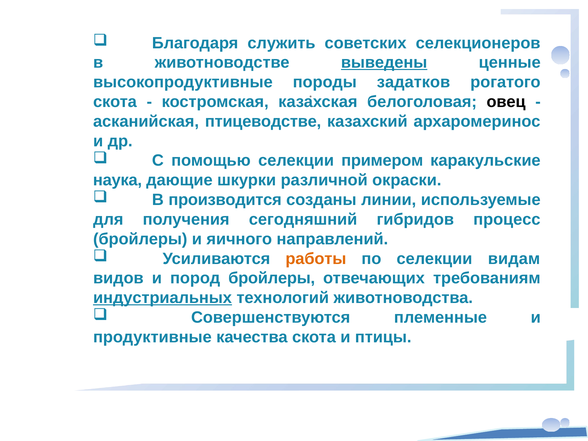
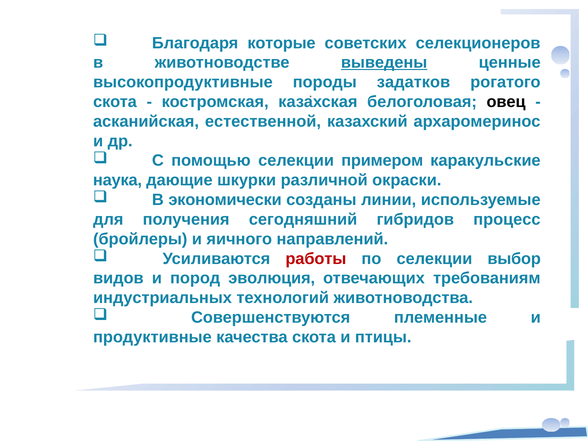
служить: служить -> которые (281, 43)
птицеводстве: птицеводстве -> естественной (263, 121)
производится: производится -> экономически (225, 200)
работы colour: orange -> red (316, 259)
видам: видам -> выбор (514, 259)
пород бройлеры: бройлеры -> эволюция (272, 278)
индустриальных underline: present -> none (163, 298)
